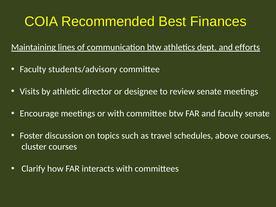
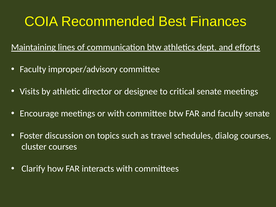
students/advisory: students/advisory -> improper/advisory (83, 69)
review: review -> critical (182, 91)
above: above -> dialog (227, 136)
